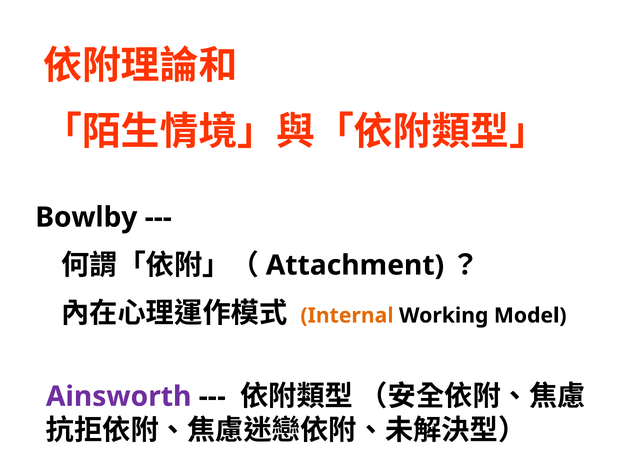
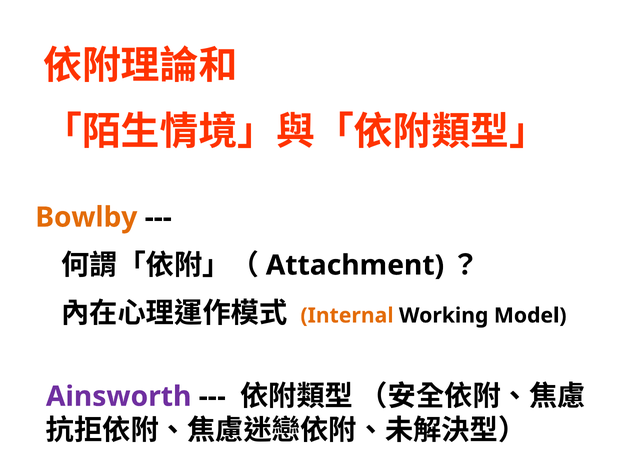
Bowlby colour: black -> orange (86, 217)
